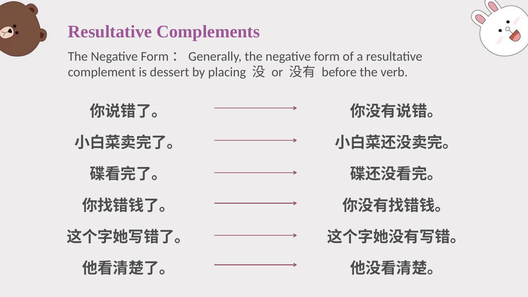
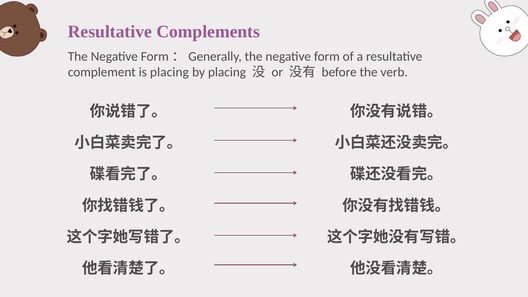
is dessert: dessert -> placing (169, 72)
